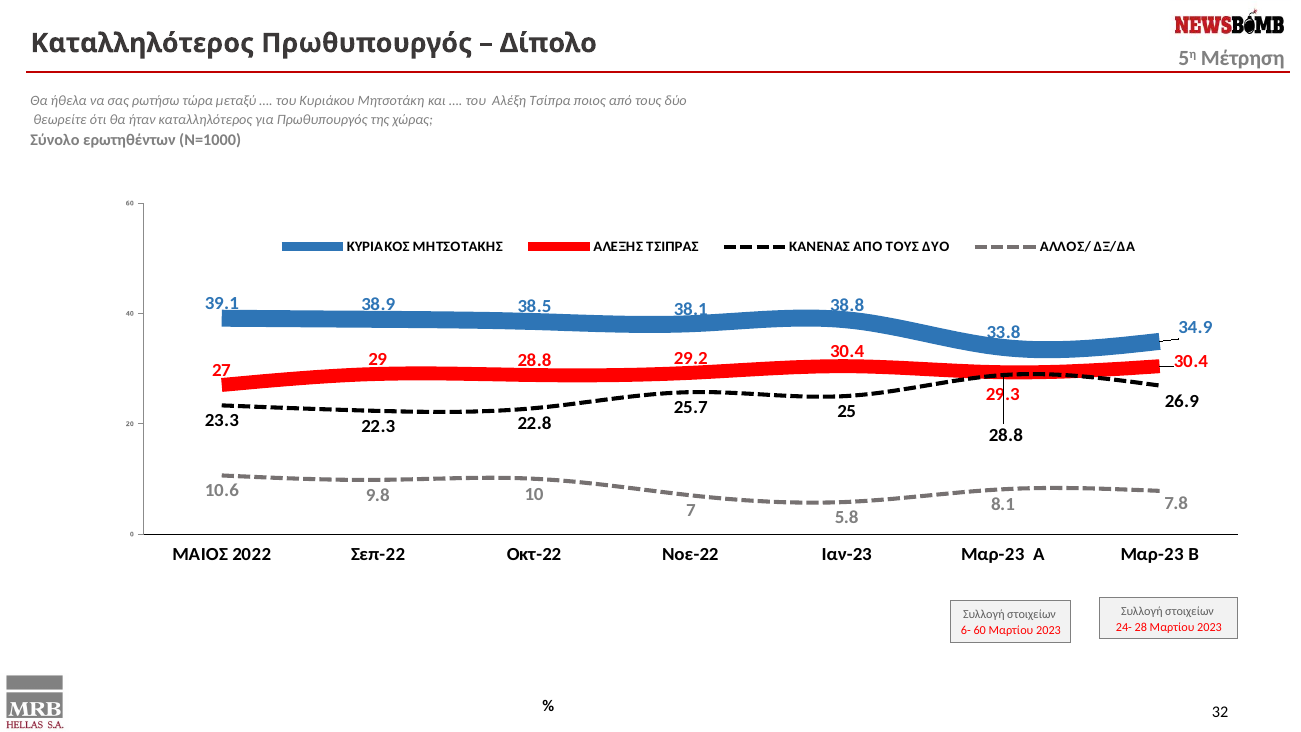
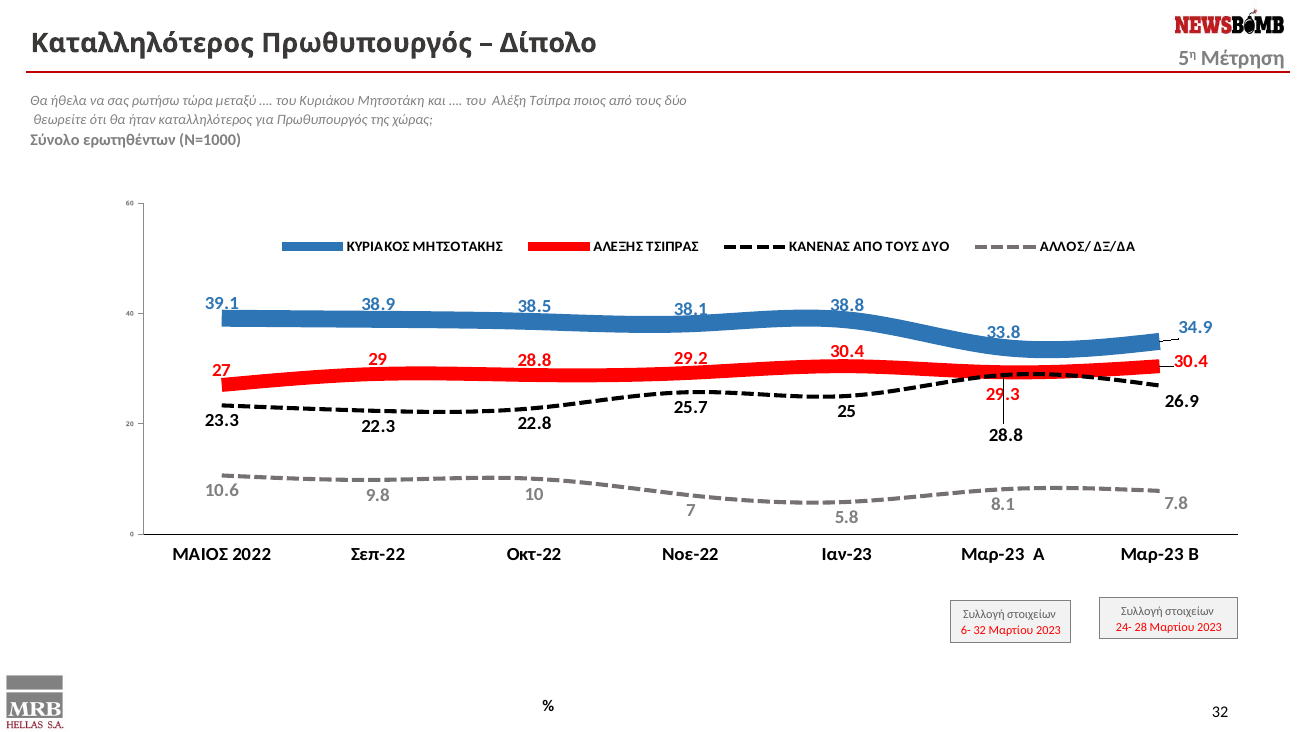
6- 60: 60 -> 32 (980, 631)
